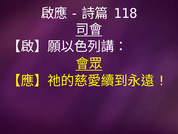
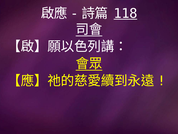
118 underline: none -> present (125, 13)
